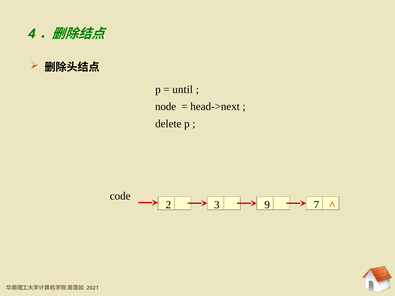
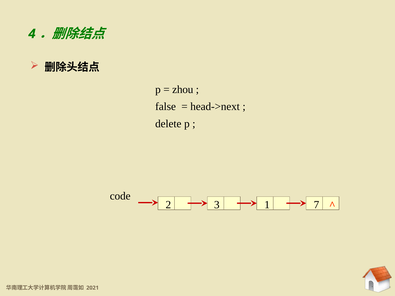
until: until -> zhou (183, 90)
node: node -> false (166, 107)
9: 9 -> 1 (267, 205)
